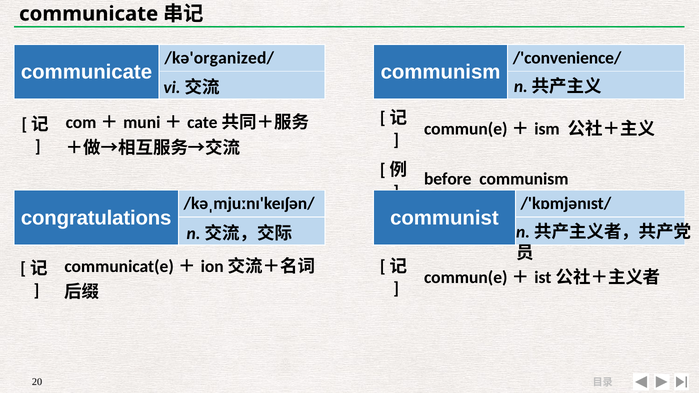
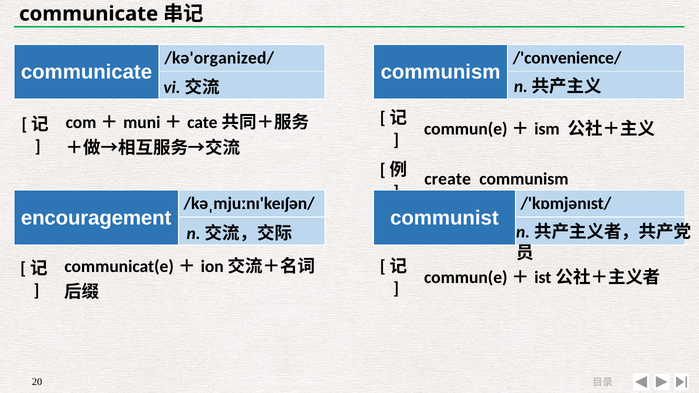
before: before -> create (448, 179)
congratulations: congratulations -> encouragement (96, 218)
